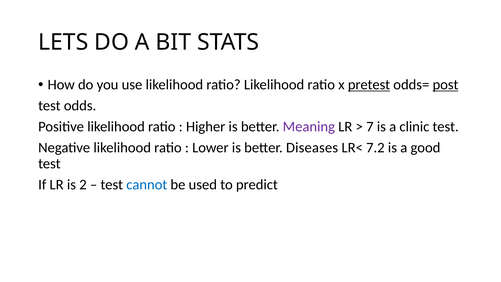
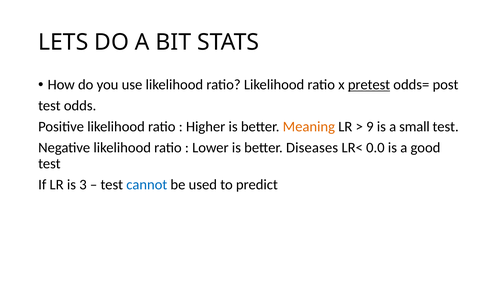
post underline: present -> none (446, 85)
Meaning colour: purple -> orange (309, 127)
7: 7 -> 9 (370, 127)
clinic: clinic -> small (414, 127)
7.2: 7.2 -> 0.0 (375, 148)
2: 2 -> 3 (83, 185)
